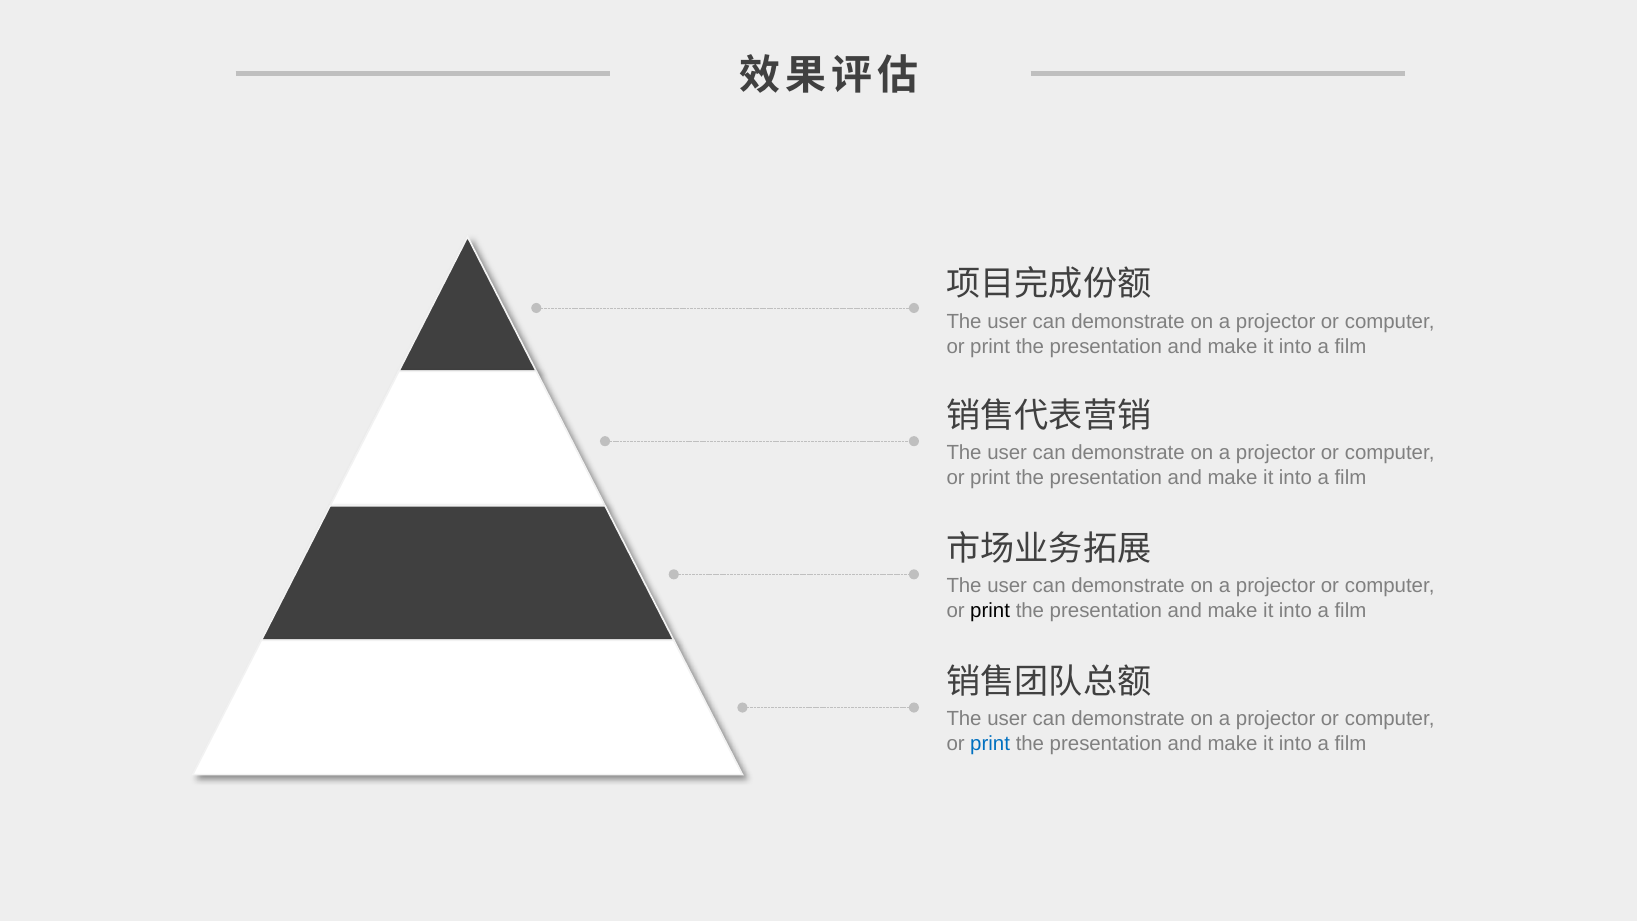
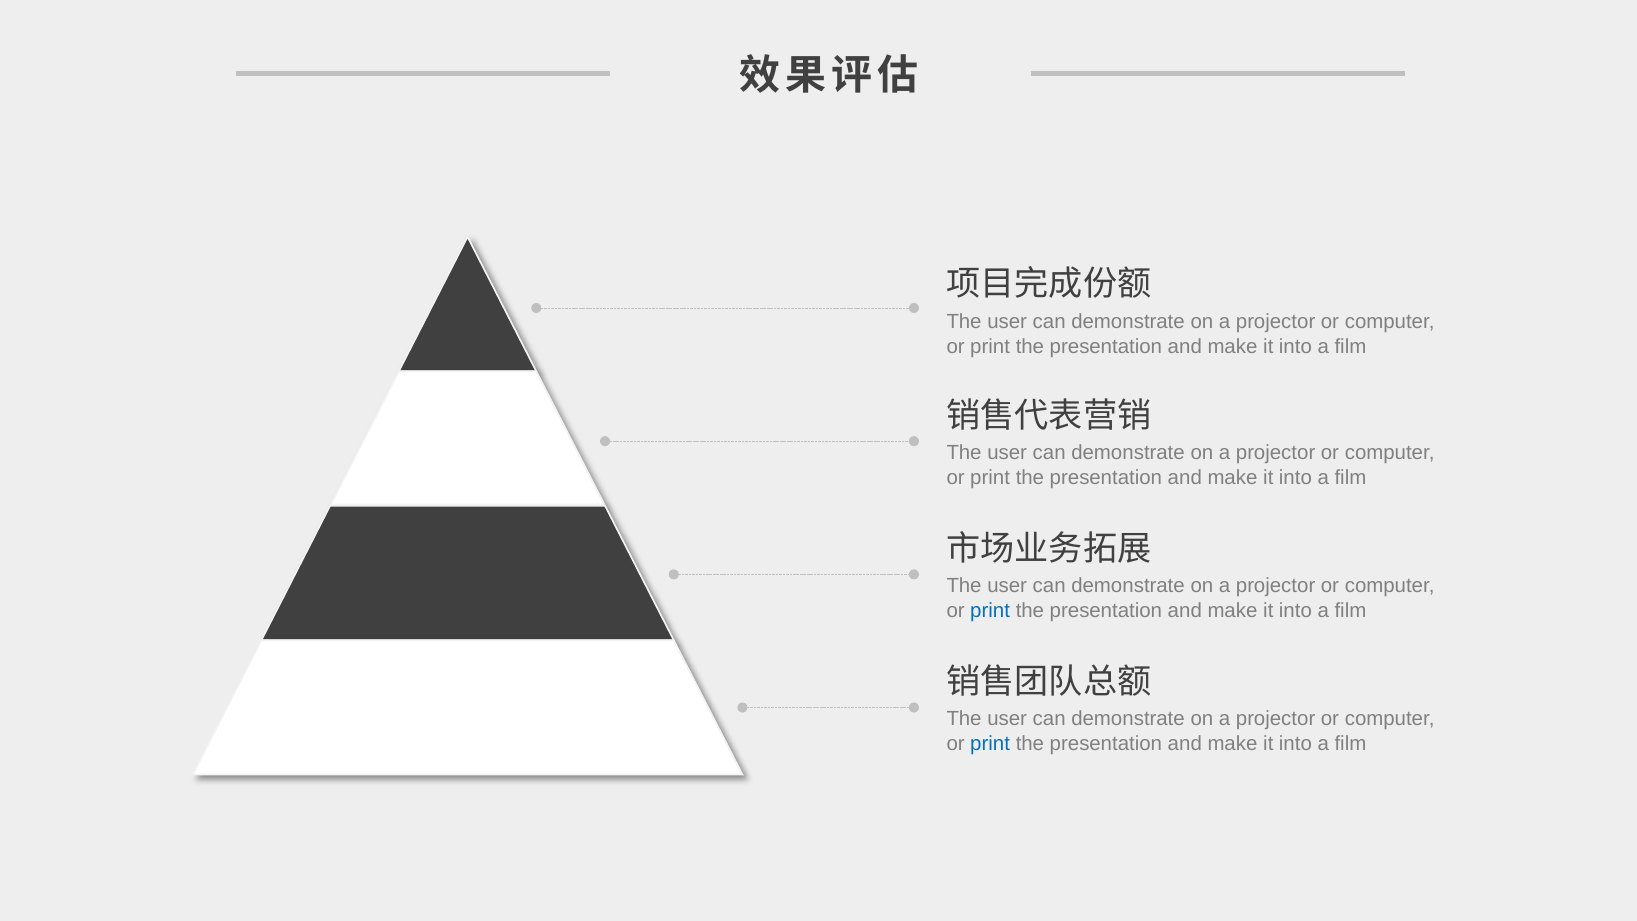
print colour: black -> blue (990, 611)
